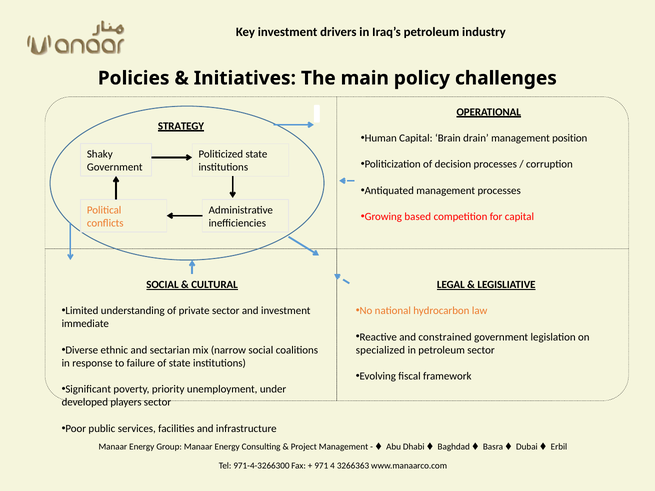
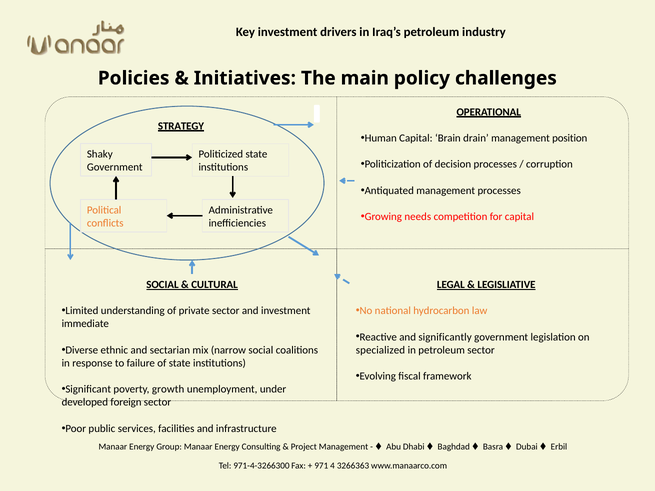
based: based -> needs (418, 217)
constrained: constrained -> significantly (445, 337)
priority: priority -> growth (168, 390)
players: players -> foreign (126, 403)
